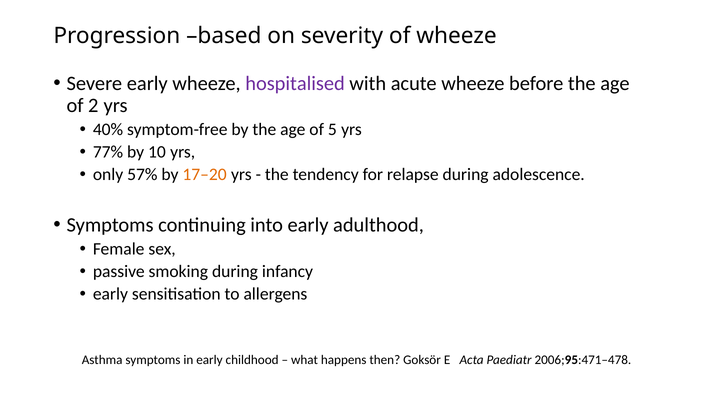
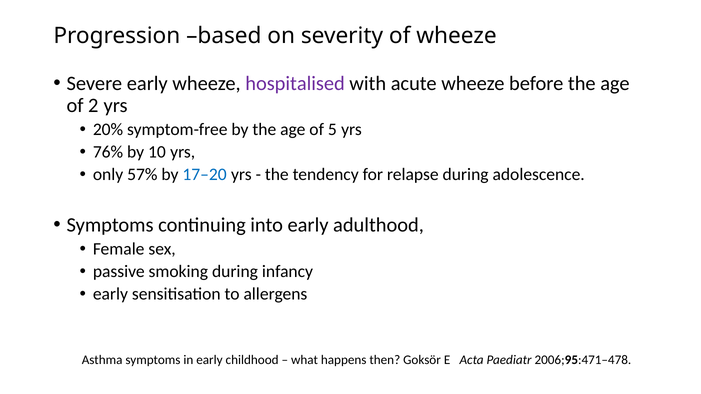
40%: 40% -> 20% (108, 130)
77%: 77% -> 76% (108, 152)
17–20 colour: orange -> blue (205, 175)
